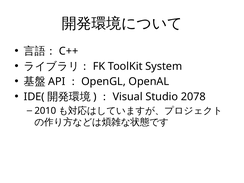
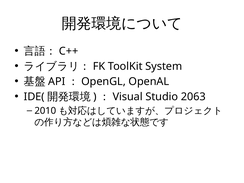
2078: 2078 -> 2063 (193, 97)
